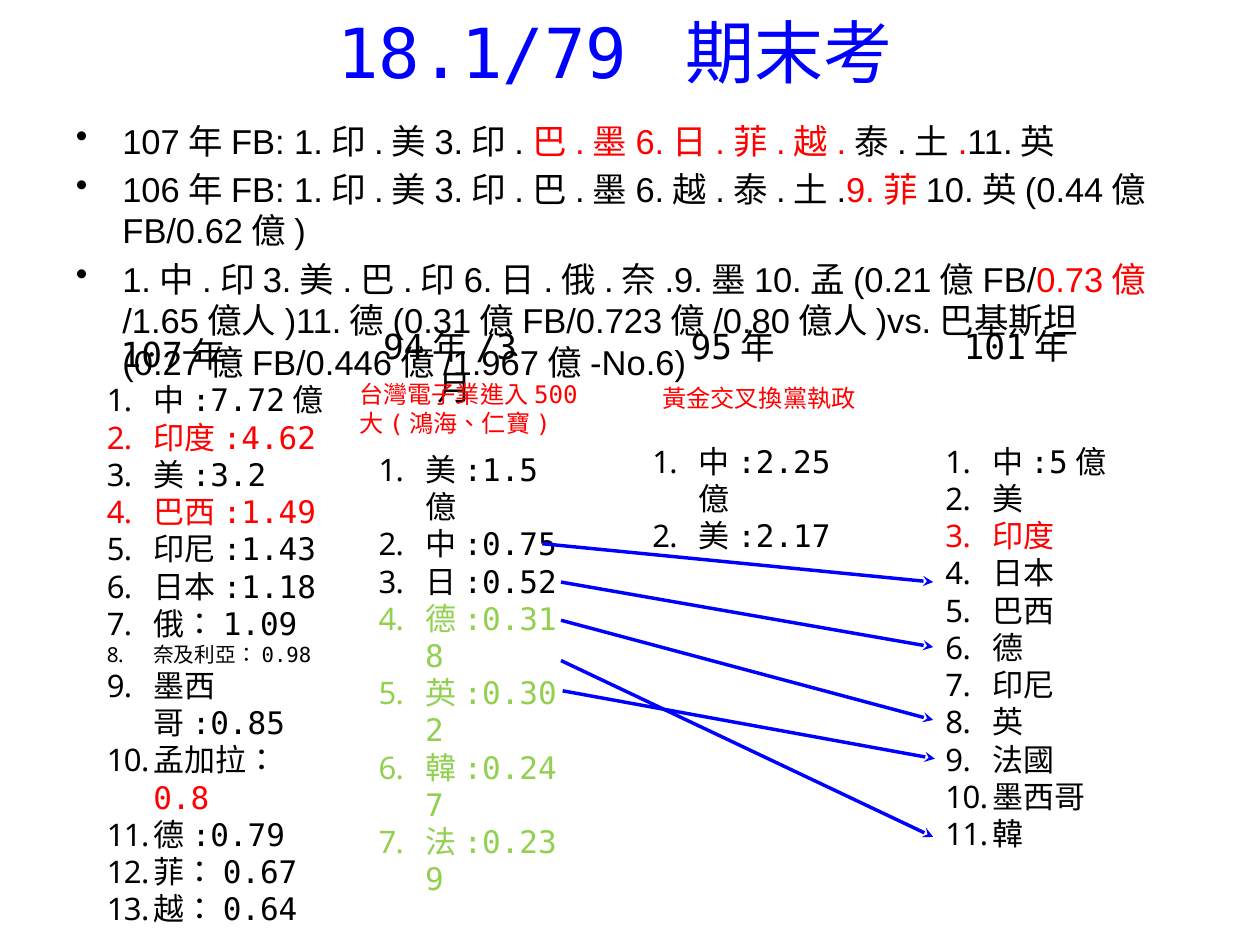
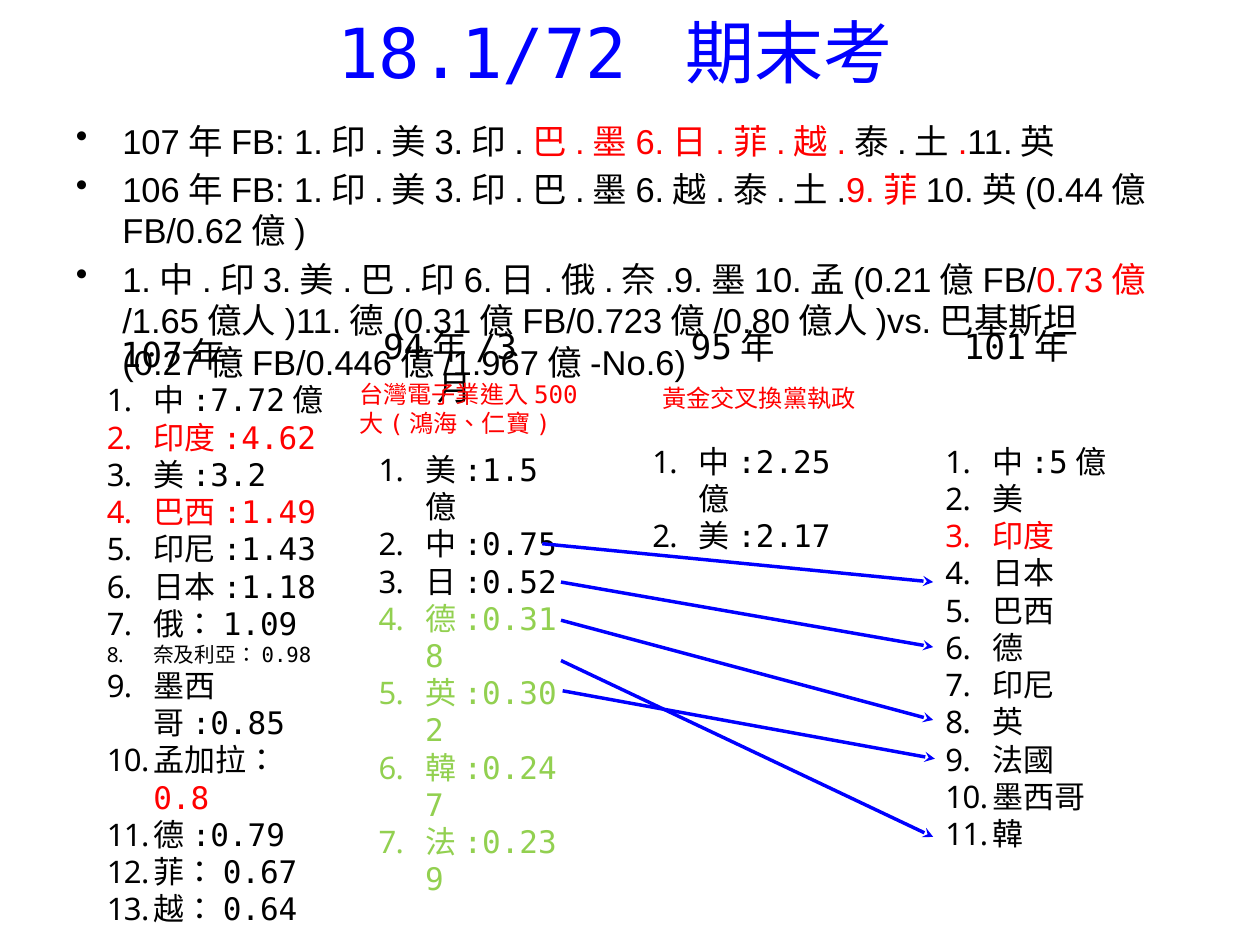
18.1/79: 18.1/79 -> 18.1/72 (482, 56)
